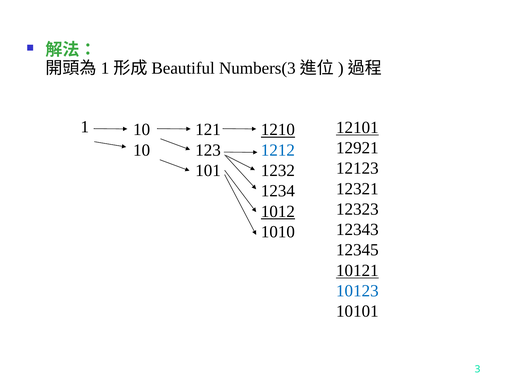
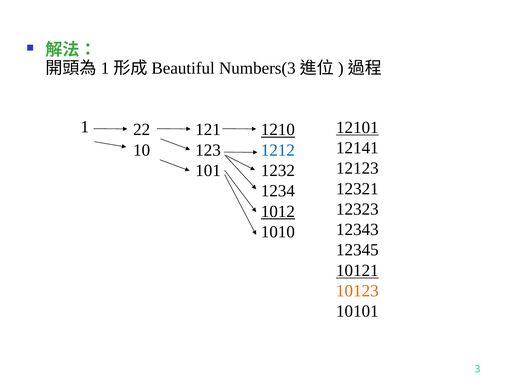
1 10: 10 -> 22 (142, 130)
12921: 12921 -> 12141 (357, 148)
10123 colour: blue -> orange (357, 291)
